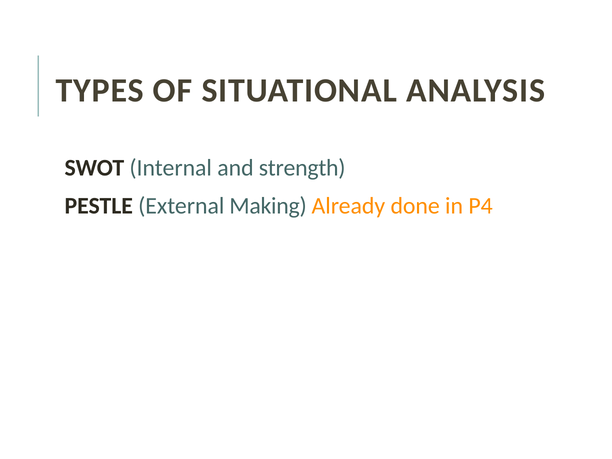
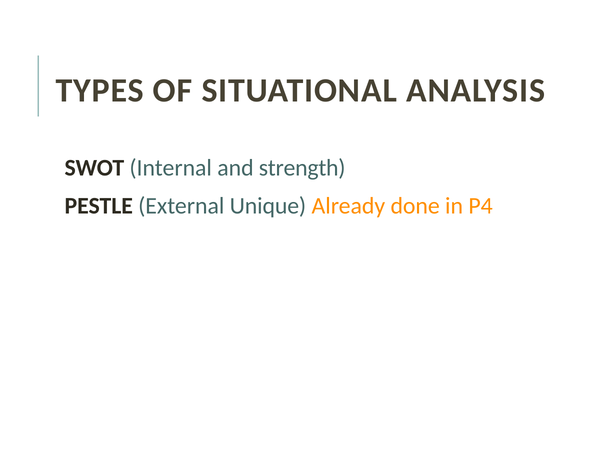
Making: Making -> Unique (268, 206)
